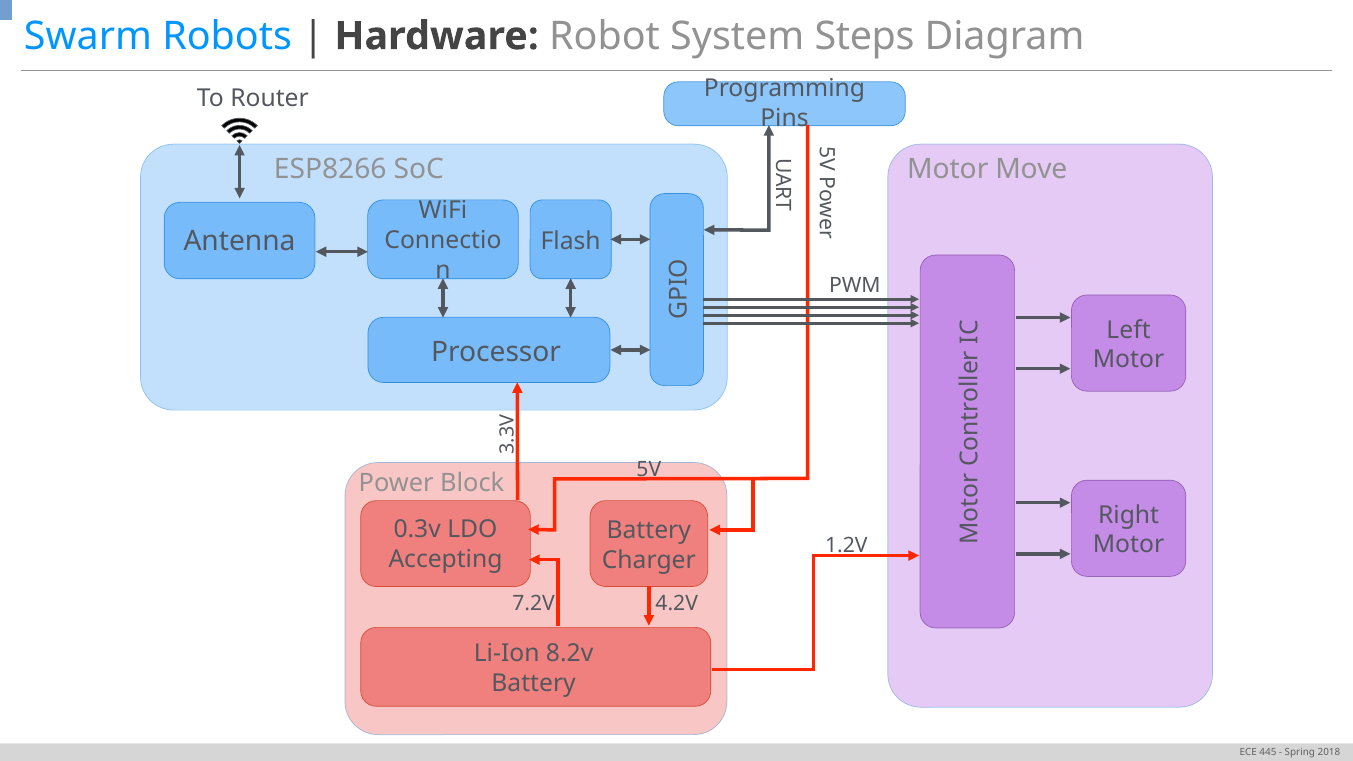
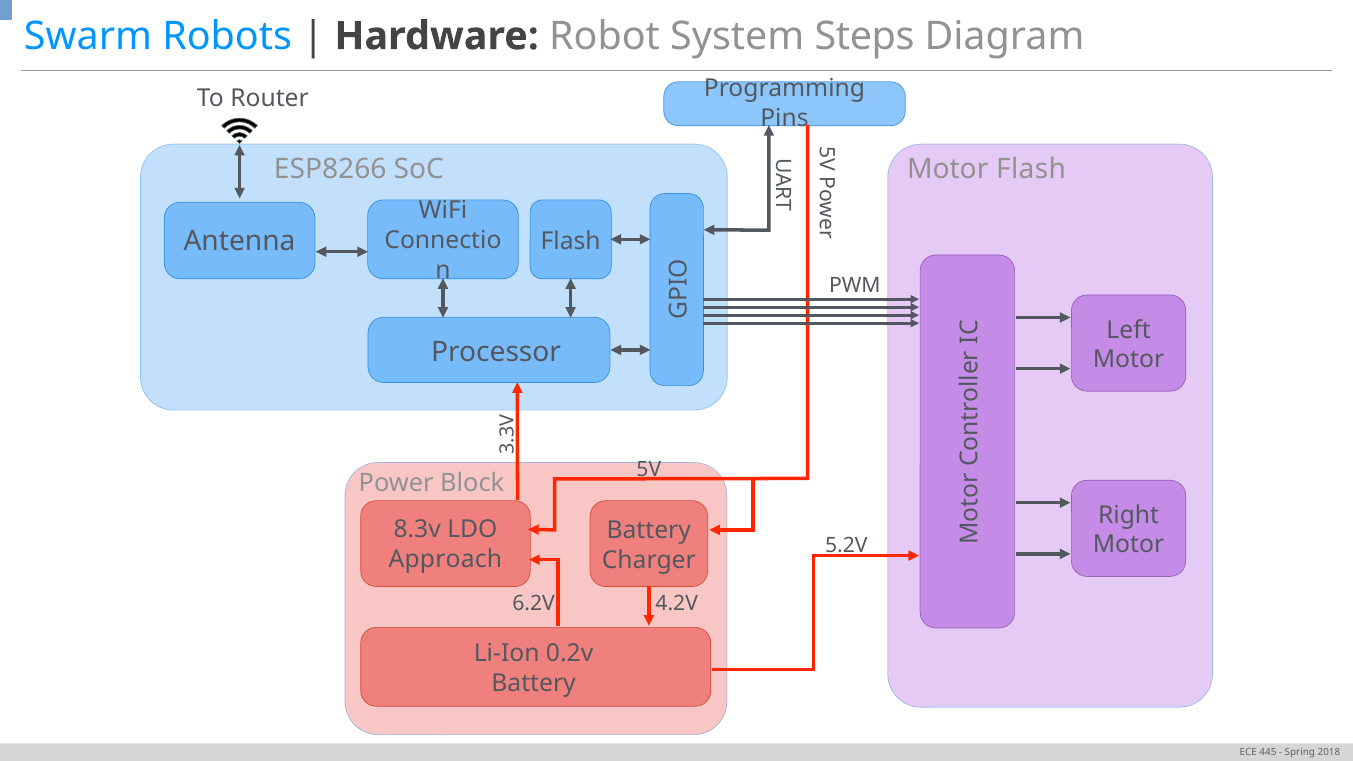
Motor Move: Move -> Flash (1031, 169)
0.3v: 0.3v -> 8.3v (417, 529)
1.2V: 1.2V -> 5.2V (846, 545)
Accepting: Accepting -> Approach (445, 559)
7.2V: 7.2V -> 6.2V (534, 603)
8.2v: 8.2v -> 0.2v (570, 654)
